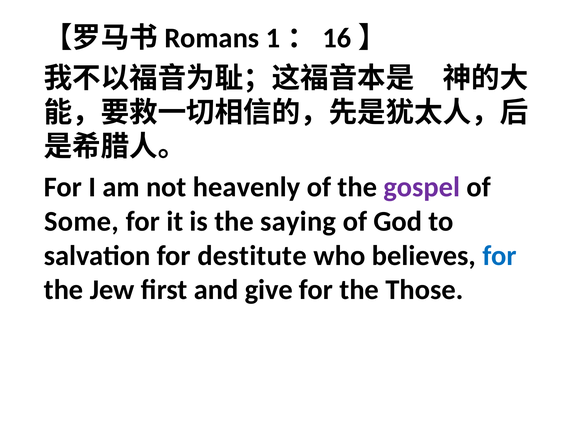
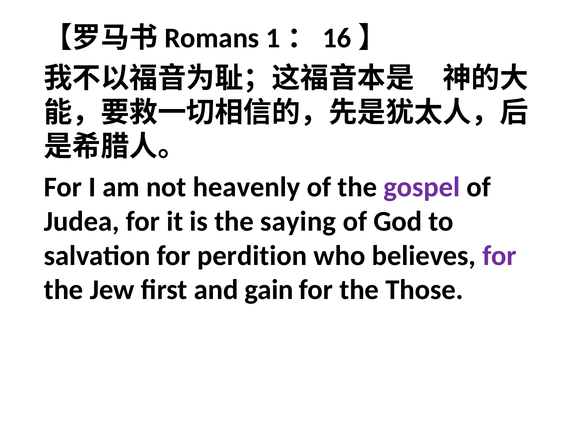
Some: Some -> Judea (82, 221)
destitute: destitute -> perdition (252, 255)
for colour: blue -> purple (499, 255)
give: give -> gain (269, 289)
